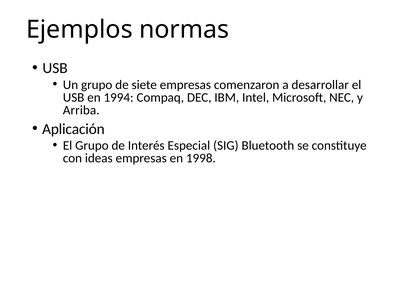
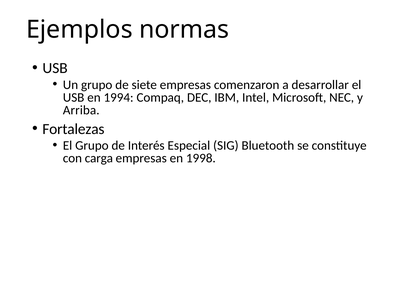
Aplicación: Aplicación -> Fortalezas (73, 129)
ideas: ideas -> carga (99, 158)
